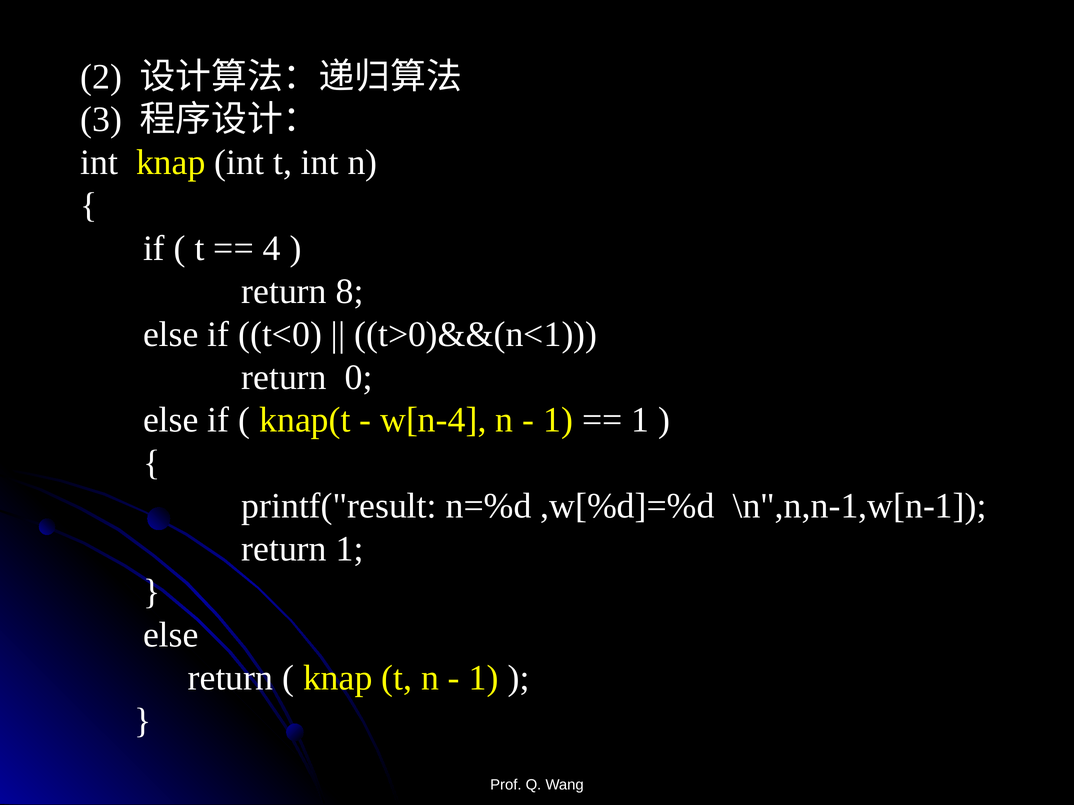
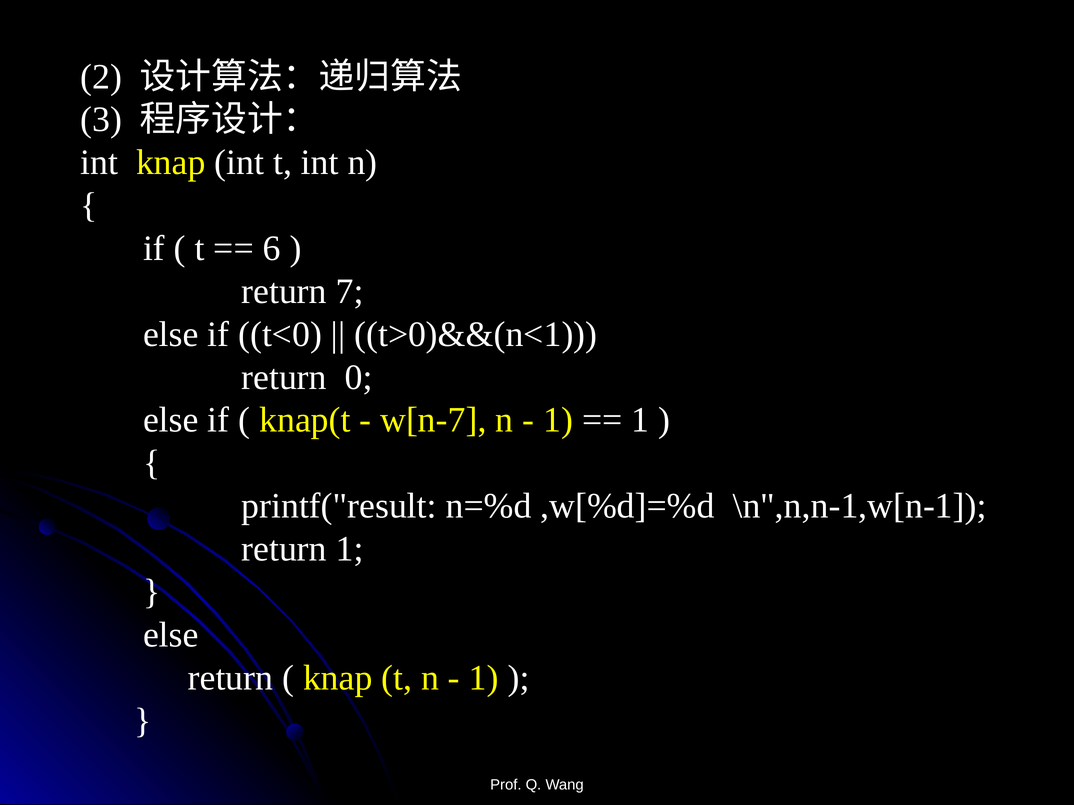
4: 4 -> 6 (272, 249)
8: 8 -> 7 (350, 292)
w[n-4: w[n-4 -> w[n-7 (433, 420)
